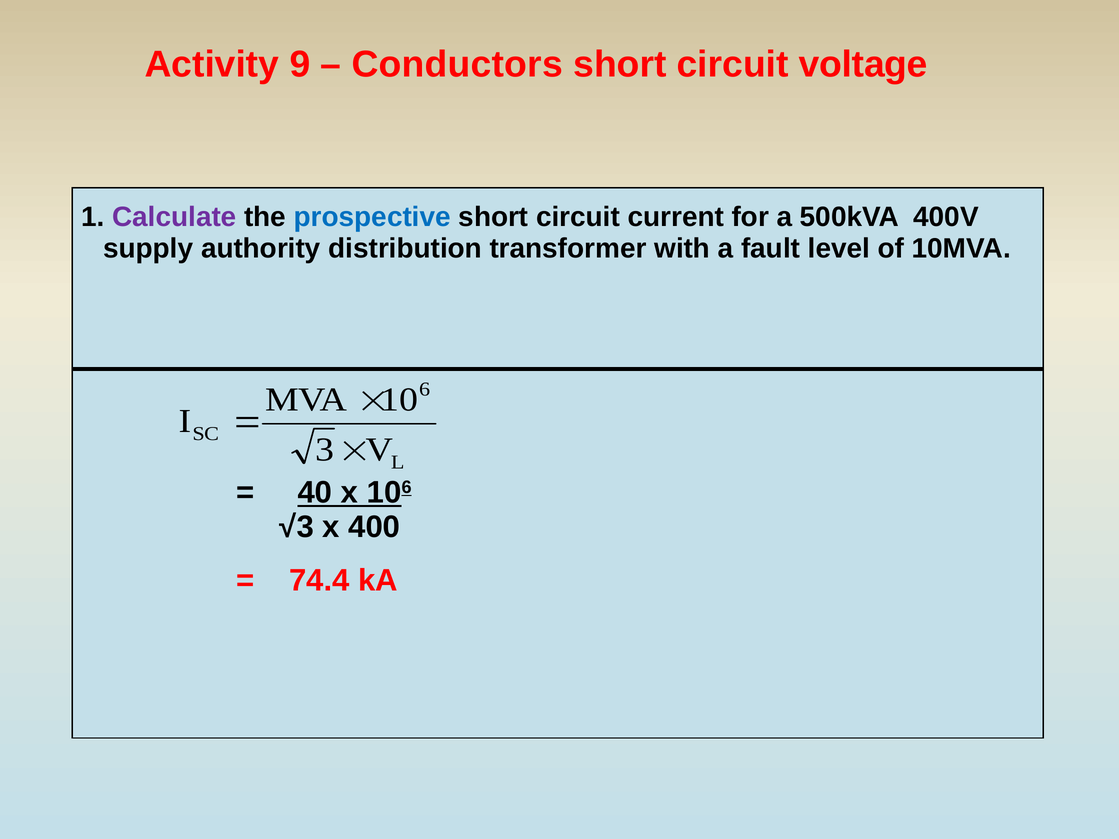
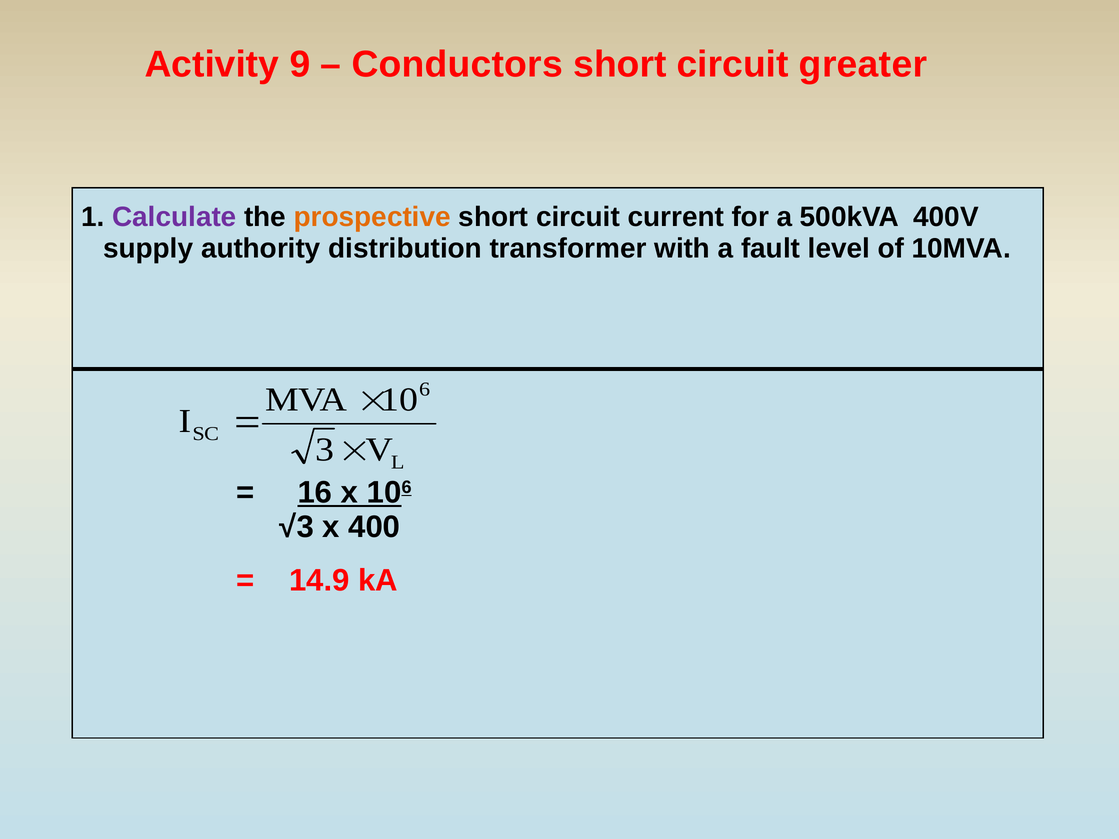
voltage: voltage -> greater (863, 64)
prospective colour: blue -> orange (372, 217)
40: 40 -> 16 (315, 493)
74.4: 74.4 -> 14.9 (319, 581)
